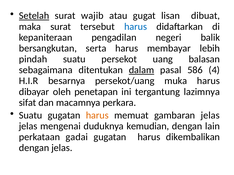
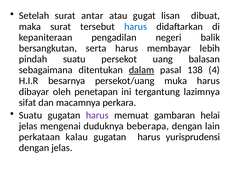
Setelah underline: present -> none (34, 16)
wajib: wajib -> antar (92, 16)
586: 586 -> 138 (195, 70)
harus colour: orange -> purple (97, 116)
gambaran jelas: jelas -> helai (210, 116)
kemudian: kemudian -> beberapa (148, 126)
gadai: gadai -> kalau (77, 137)
dikembalikan: dikembalikan -> yurisprudensi (193, 137)
